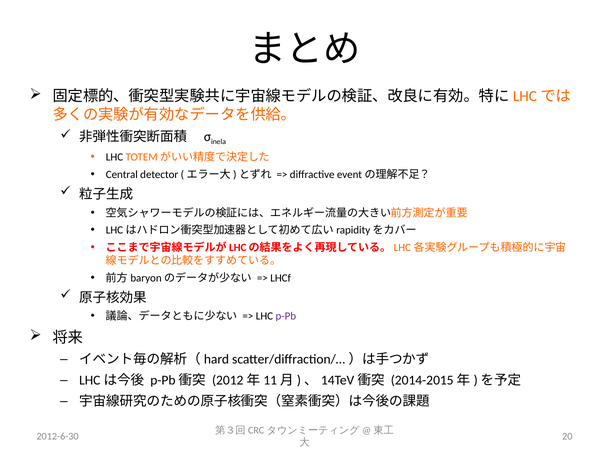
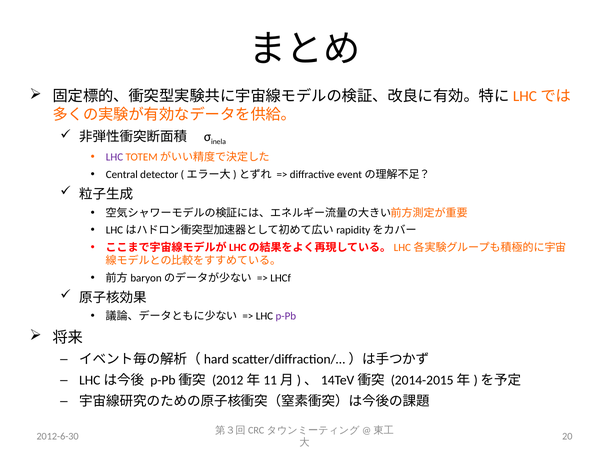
LHC colour: black -> purple (114, 157)
